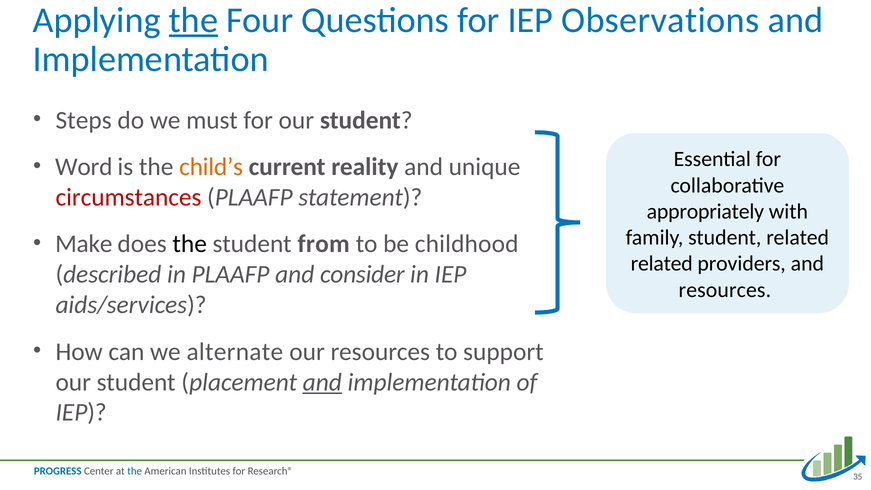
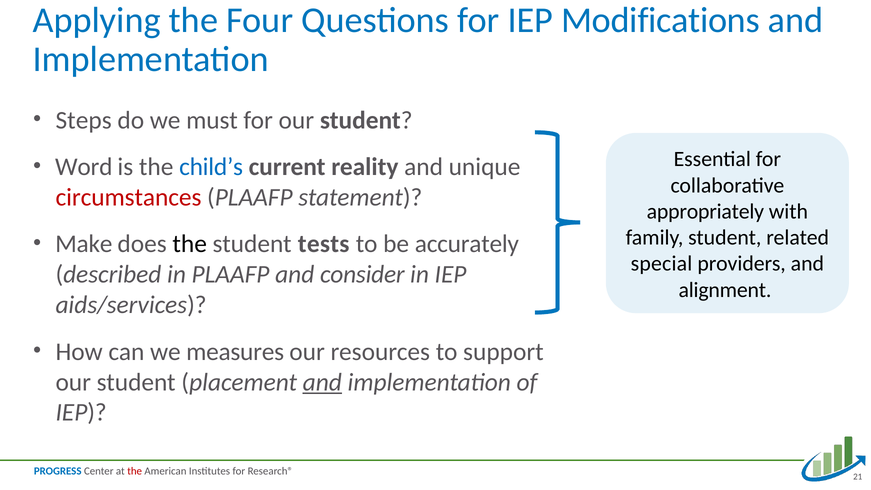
the underline: present -> none (193, 20)
Observations: Observations -> Modifications (661, 20)
child’s colour: orange -> blue (211, 167)
from: from -> tests (324, 244)
childhood: childhood -> accurately (467, 244)
related: related -> special (662, 264)
resources: resources -> alignment (725, 290)
alternate: alternate -> measures (235, 352)
the colour: blue -> red (135, 471)
35: 35 -> 21 (858, 476)
